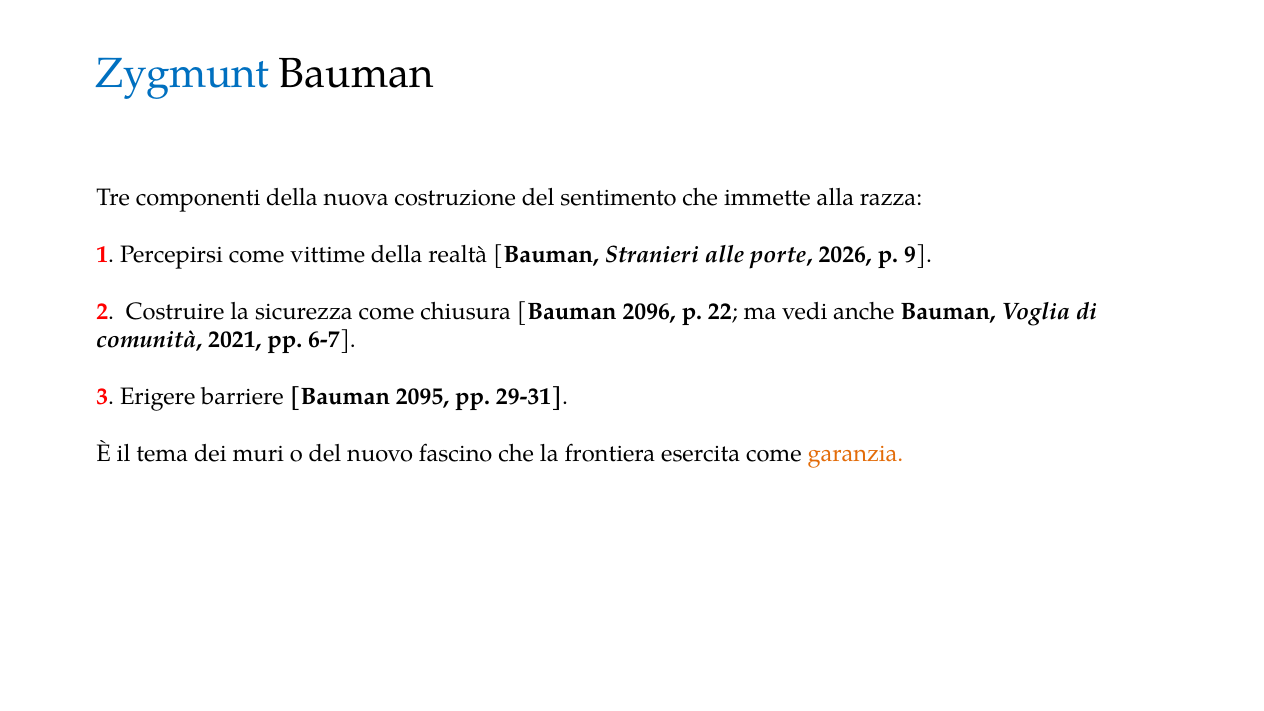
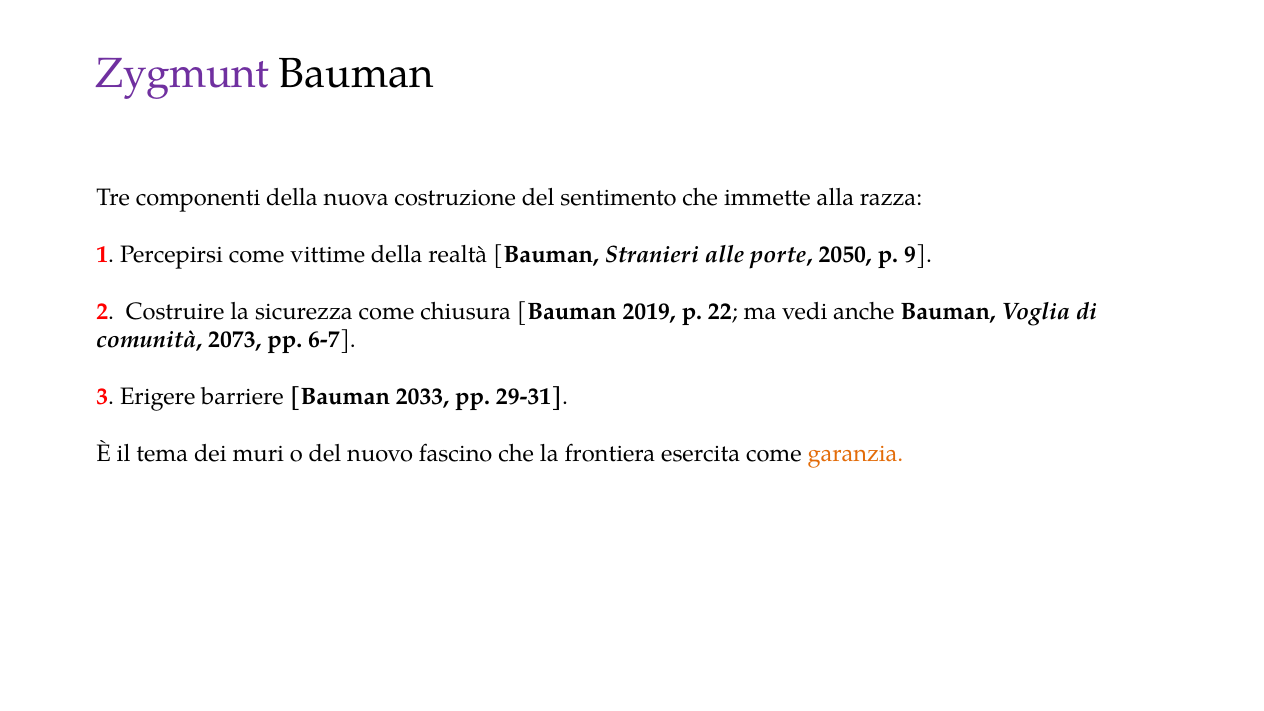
Zygmunt colour: blue -> purple (183, 73)
2026: 2026 -> 2050 (845, 254)
2096: 2096 -> 2019 (649, 311)
2021: 2021 -> 2073 (235, 340)
2095: 2095 -> 2033 (423, 397)
